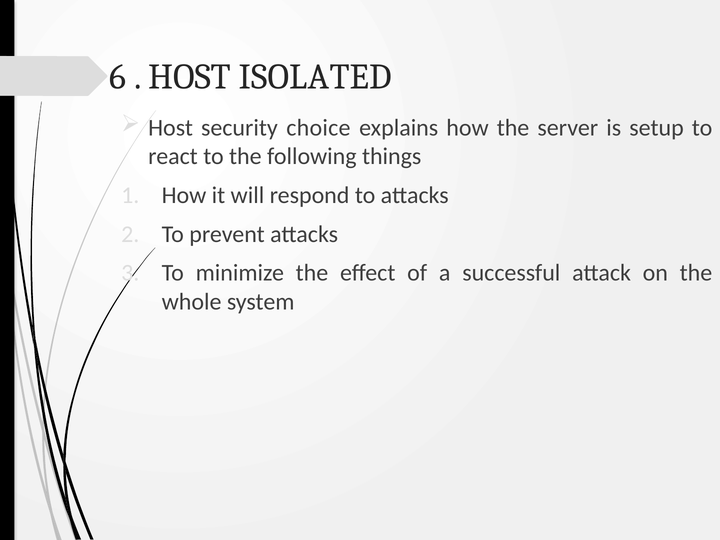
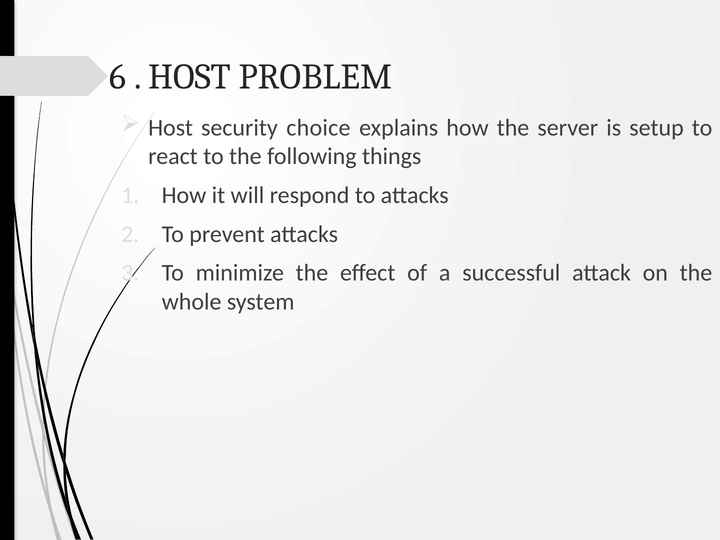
ISOLATED: ISOLATED -> PROBLEM (315, 77)
